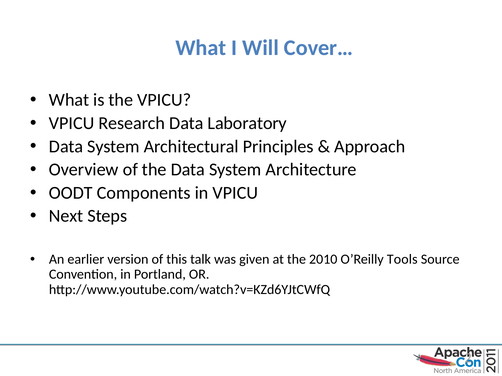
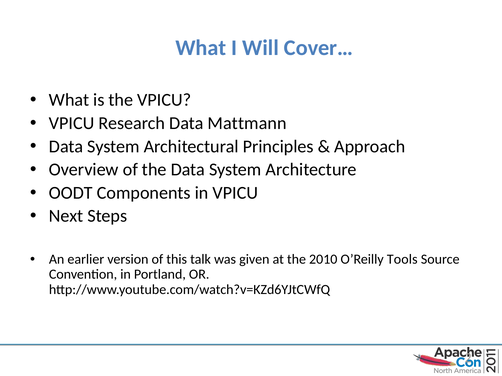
Laboratory: Laboratory -> Mattmann (247, 123)
